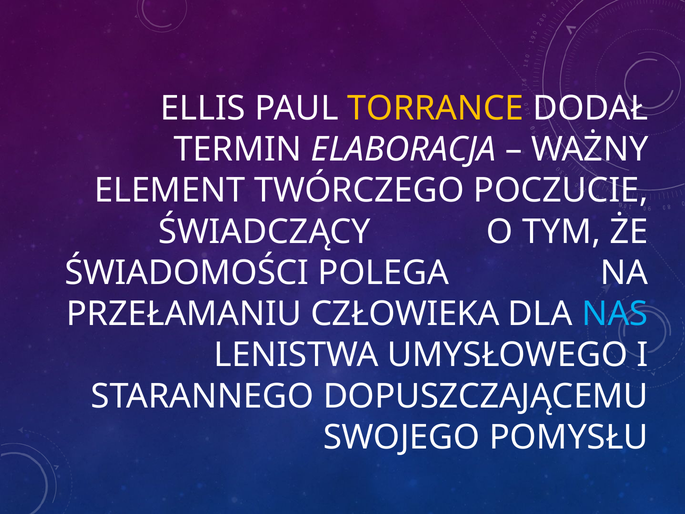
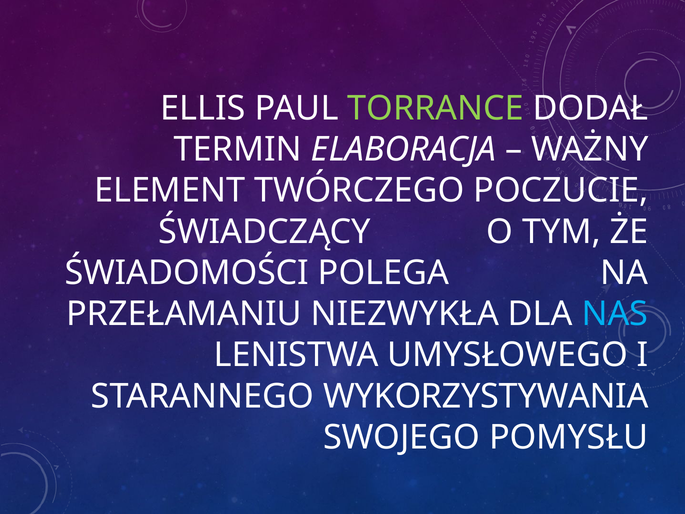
TORRANCE colour: yellow -> light green (436, 108)
CZŁOWIEKA: CZŁOWIEKA -> NIEZWYKŁA (405, 314)
DOPUSZCZAJĄCEMU: DOPUSZCZAJĄCEMU -> WYKORZYSTYWANIA (486, 396)
